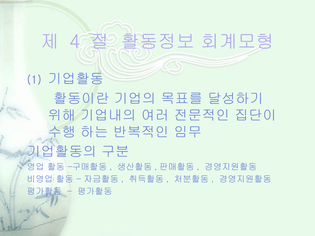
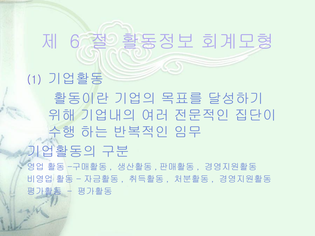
4: 4 -> 6 (75, 42)
